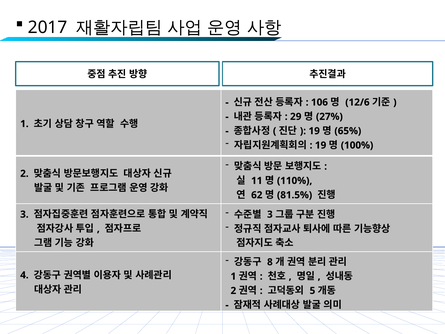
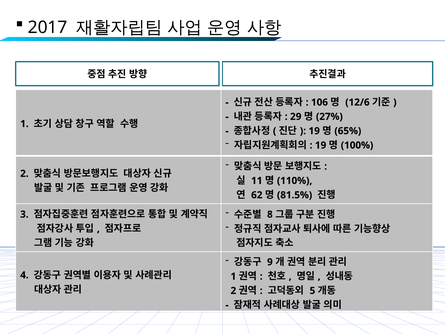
3: 3 -> 8 (270, 214)
8: 8 -> 9 (270, 262)
